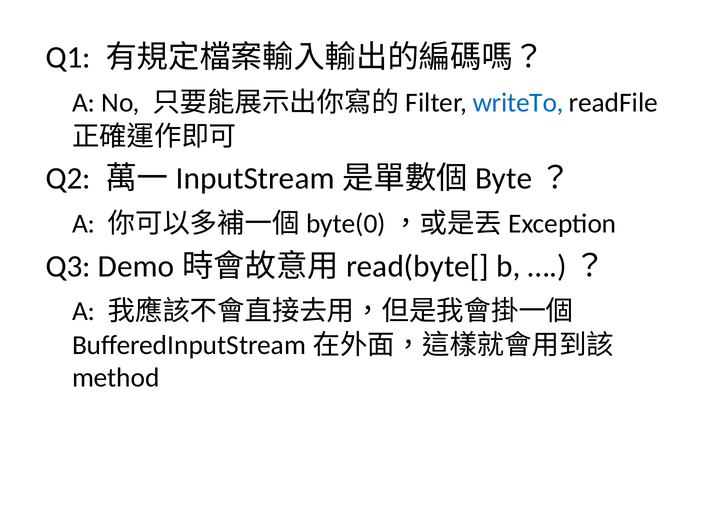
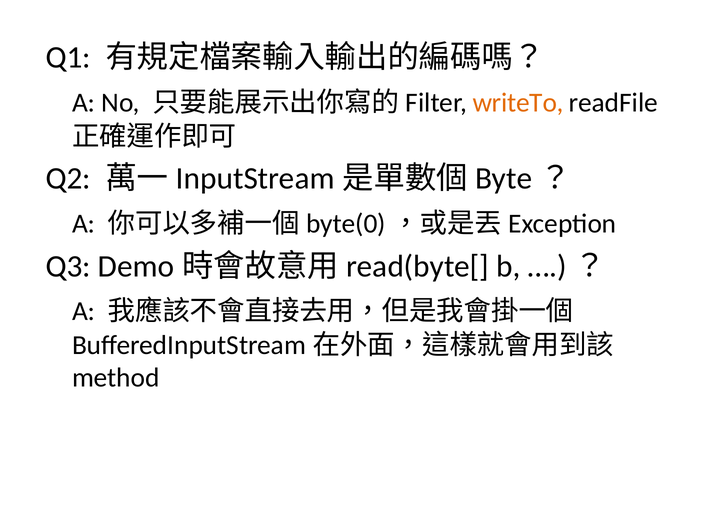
writeTo colour: blue -> orange (518, 103)
